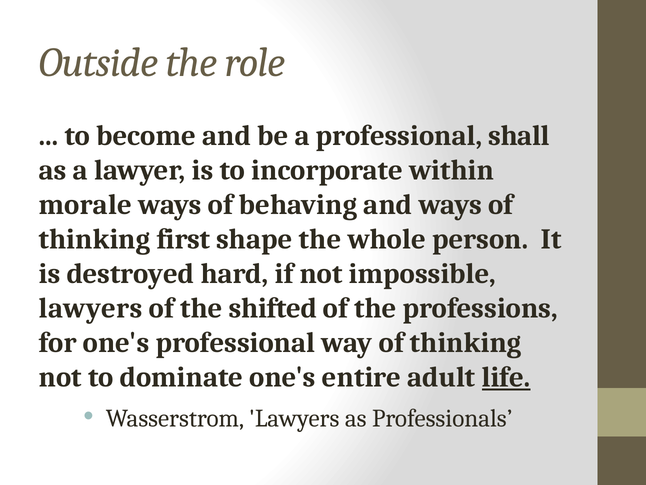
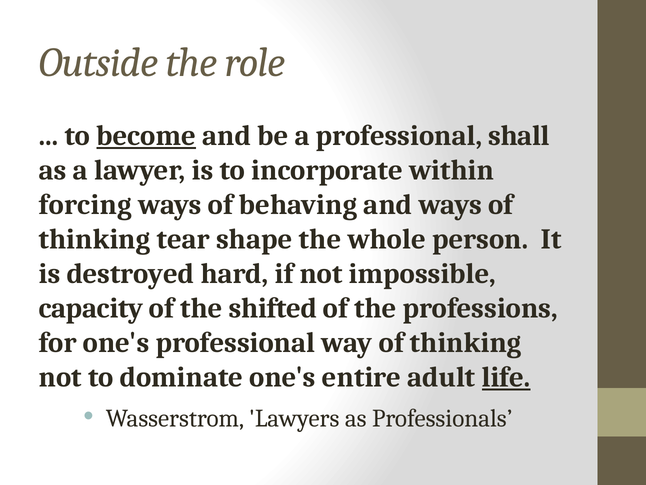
become underline: none -> present (146, 136)
morale: morale -> forcing (85, 204)
first: first -> tear (183, 239)
lawyers: lawyers -> capacity (91, 308)
